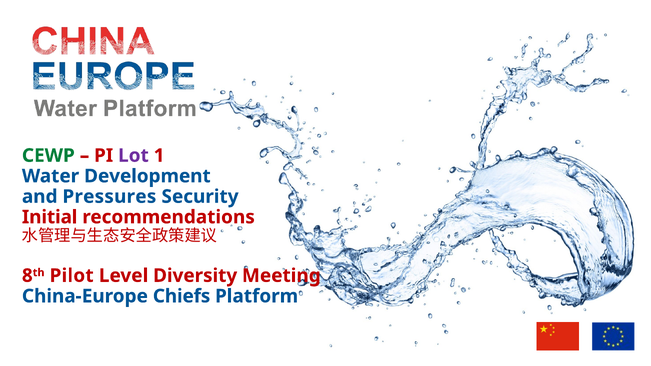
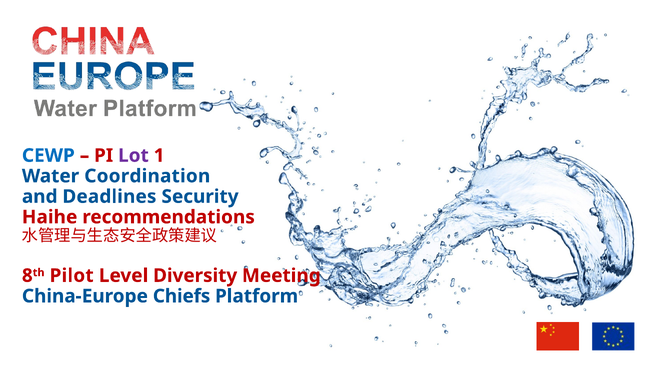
CEWP colour: green -> blue (48, 156)
Development: Development -> Coordination (147, 176)
Pressures: Pressures -> Deadlines (109, 197)
Initial: Initial -> Haihe (50, 217)
